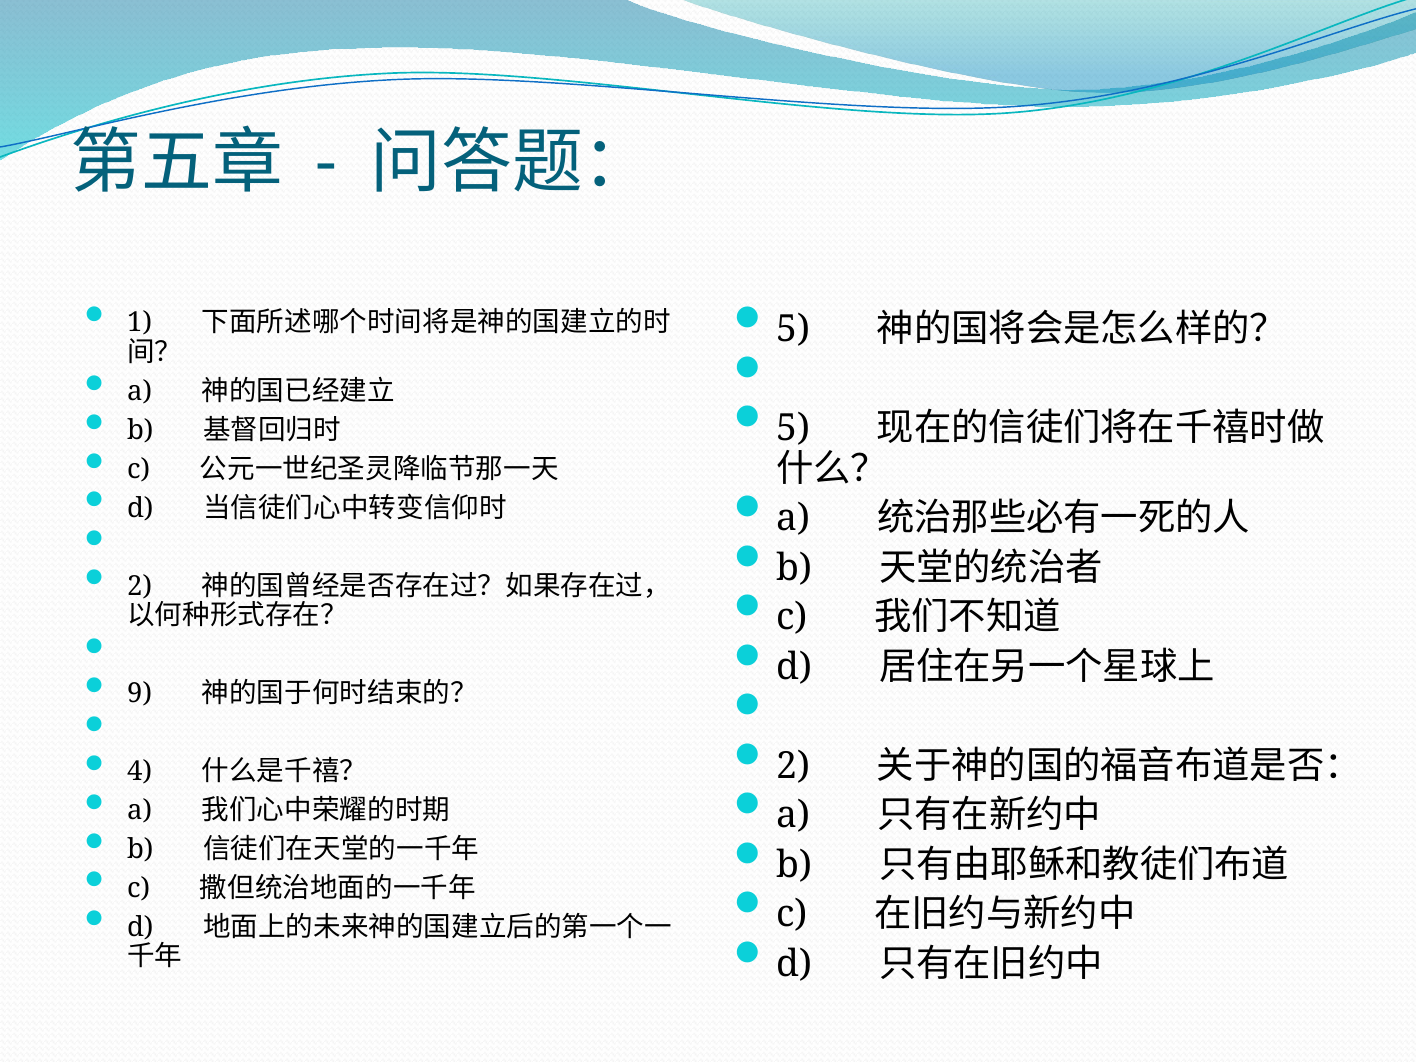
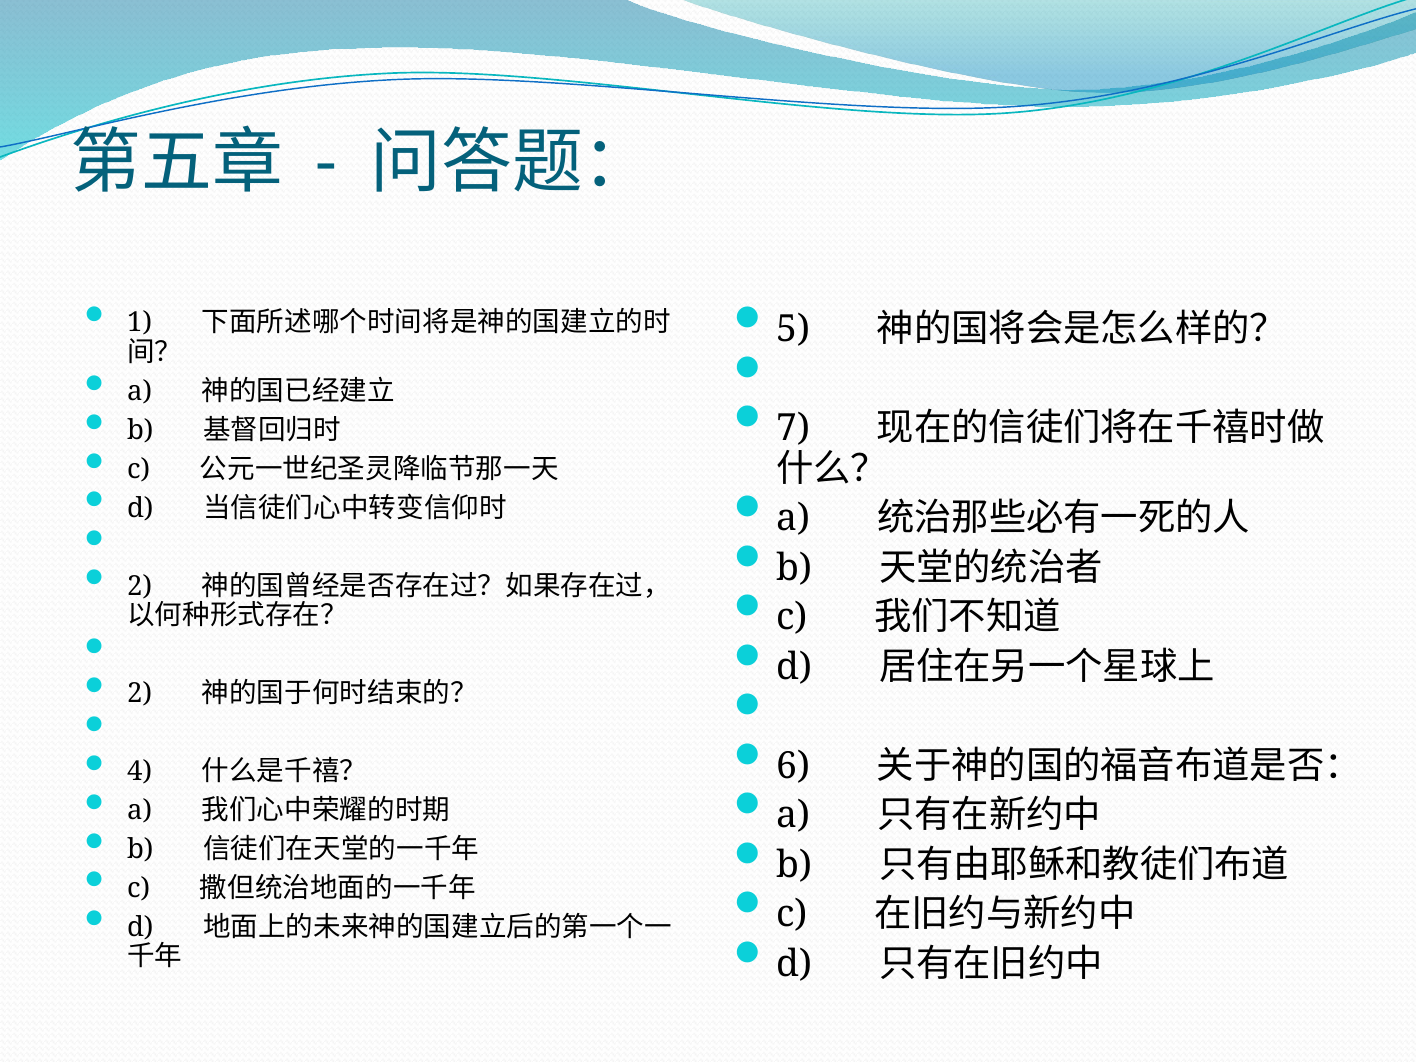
5: 5 -> 7 (793, 428)
9: 9 -> 2 (140, 694)
2: 2 -> 6 (793, 766)
